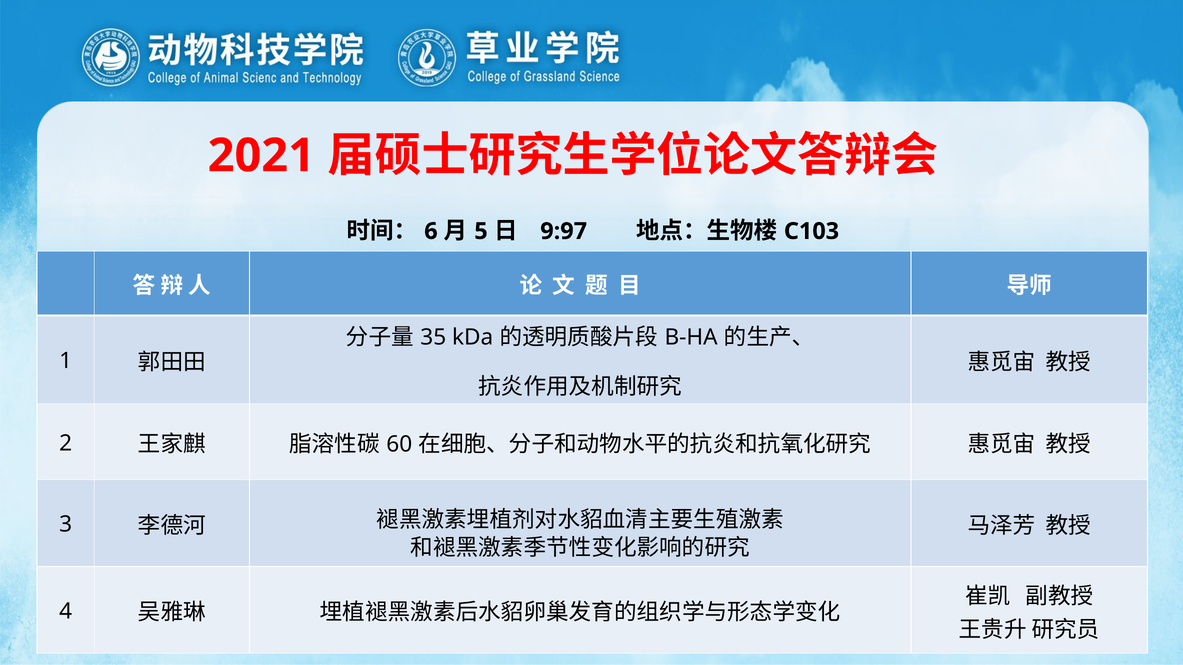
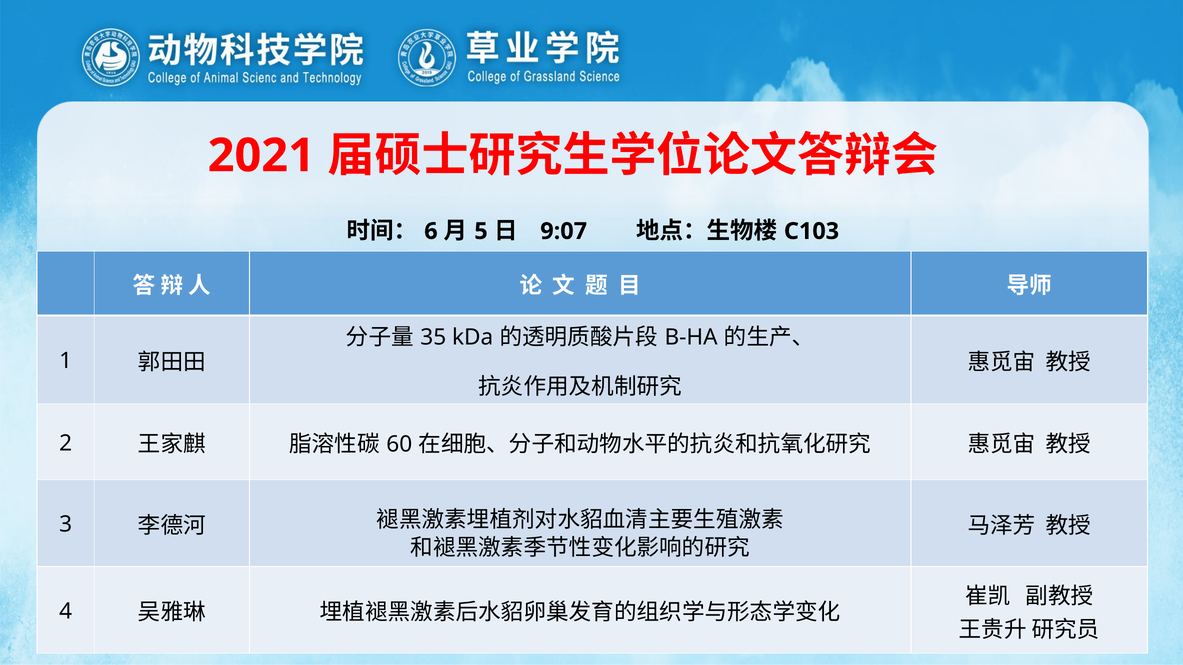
9:97: 9:97 -> 9:07 (564, 231)
